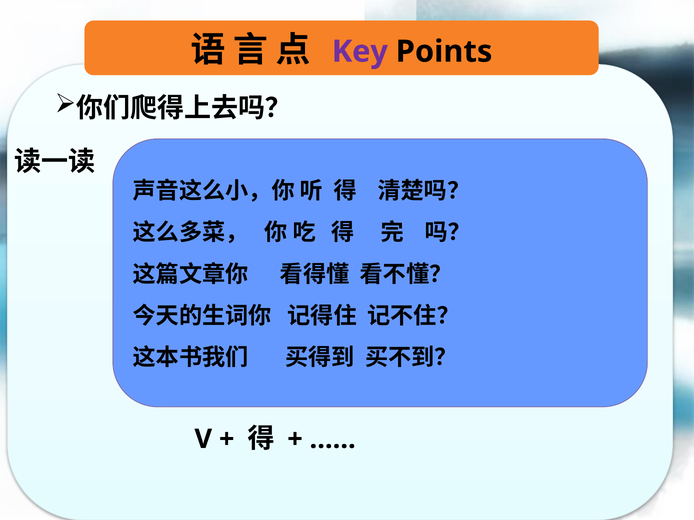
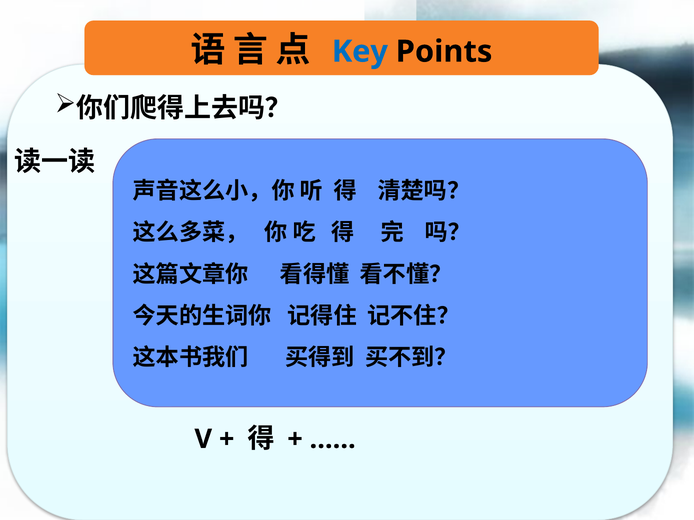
Key colour: purple -> blue (360, 52)
